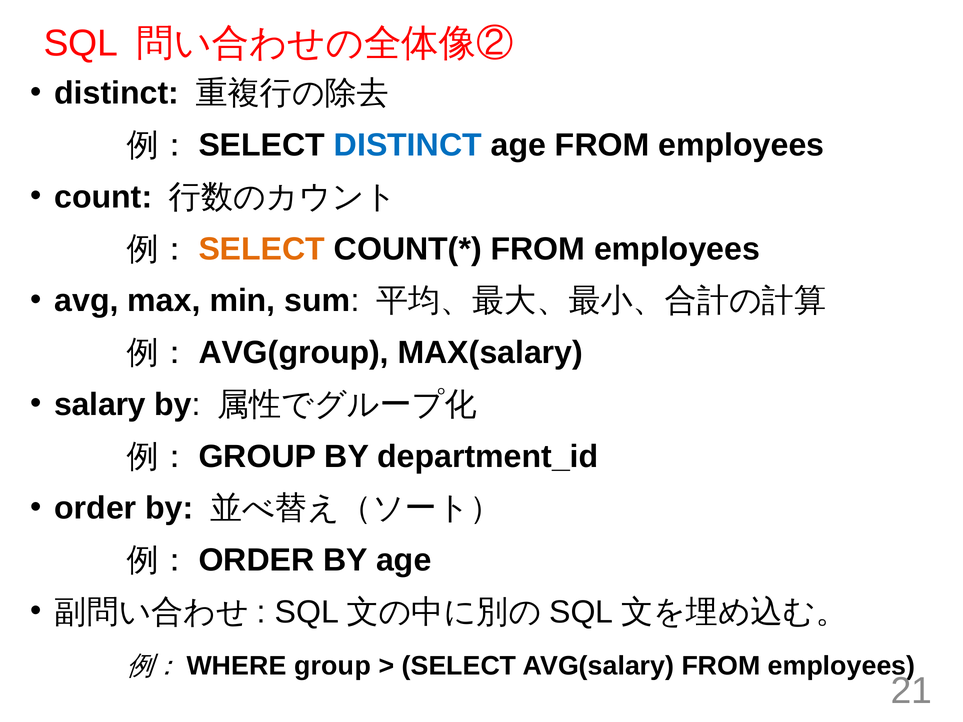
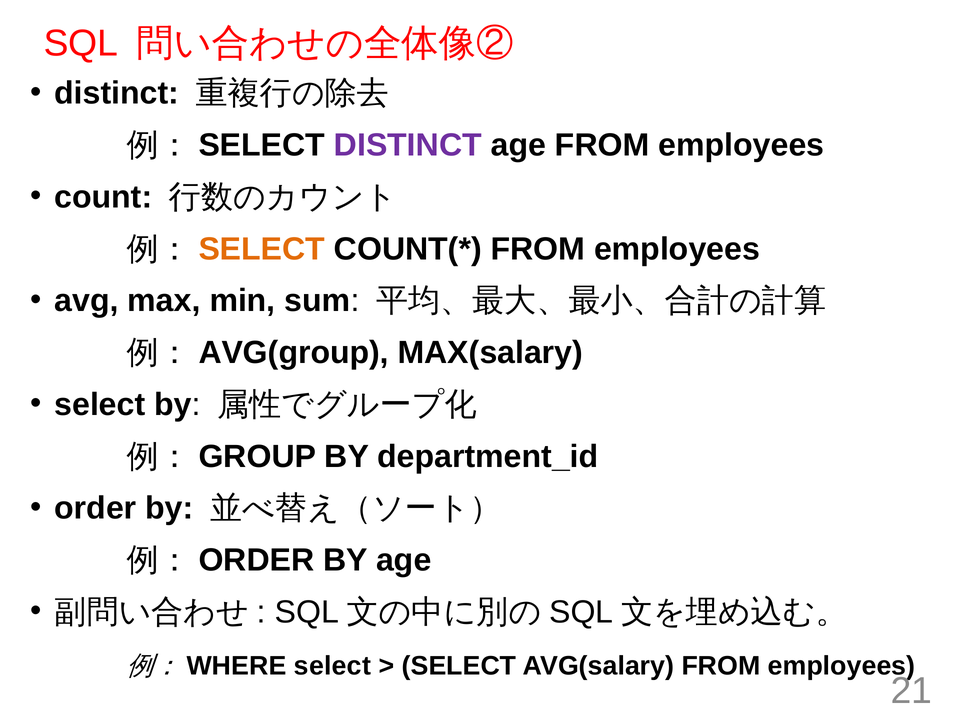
DISTINCT colour: blue -> purple (408, 145)
salary: salary -> select (100, 405)
group: group -> select (332, 666)
